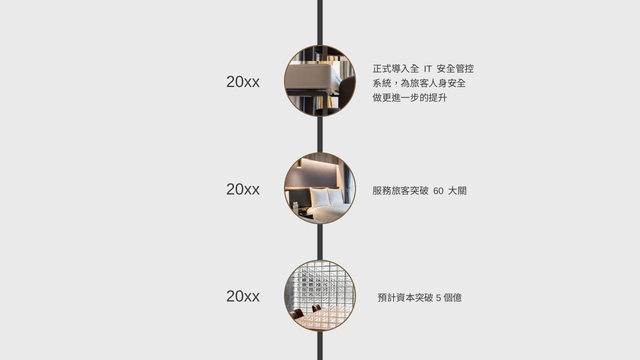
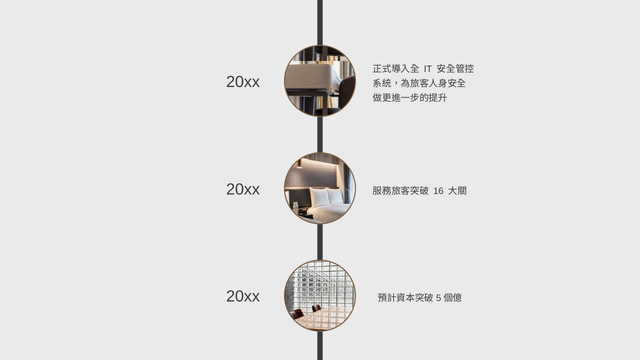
60: 60 -> 16 (438, 191)
